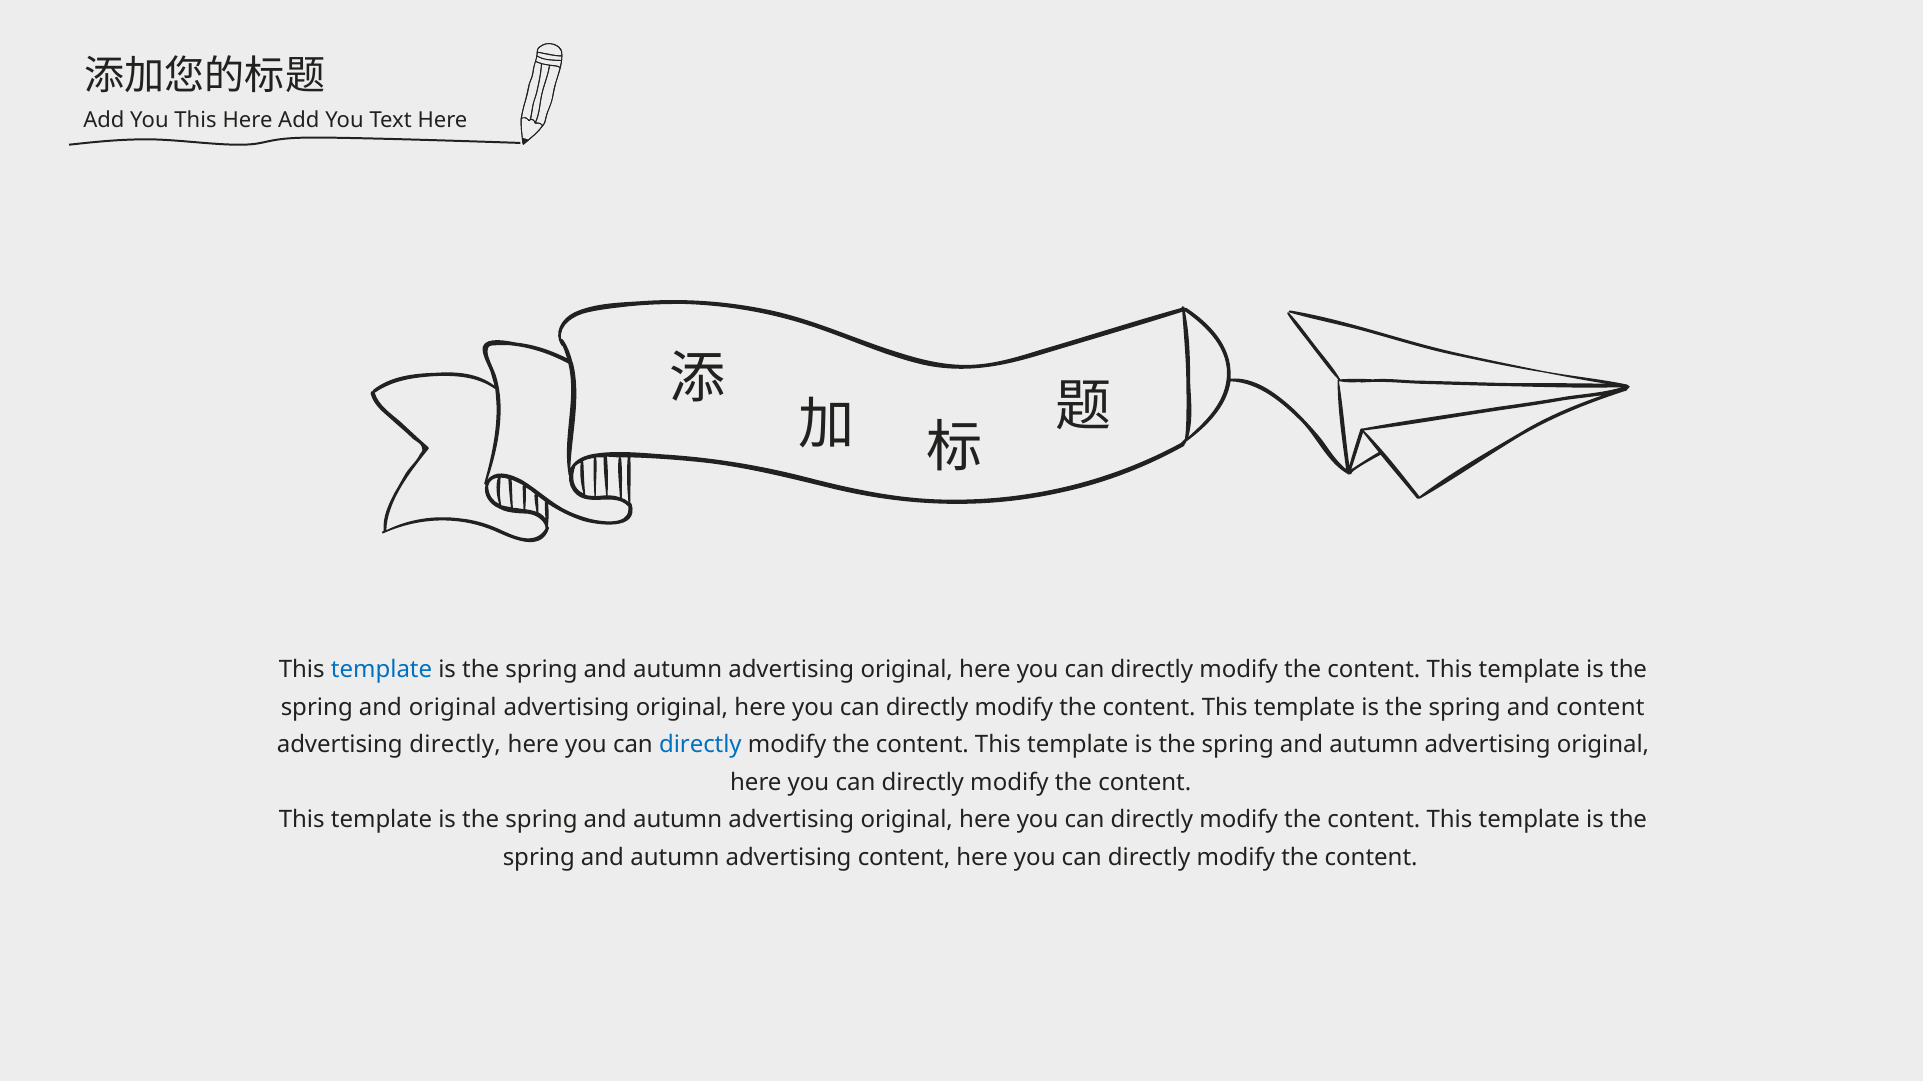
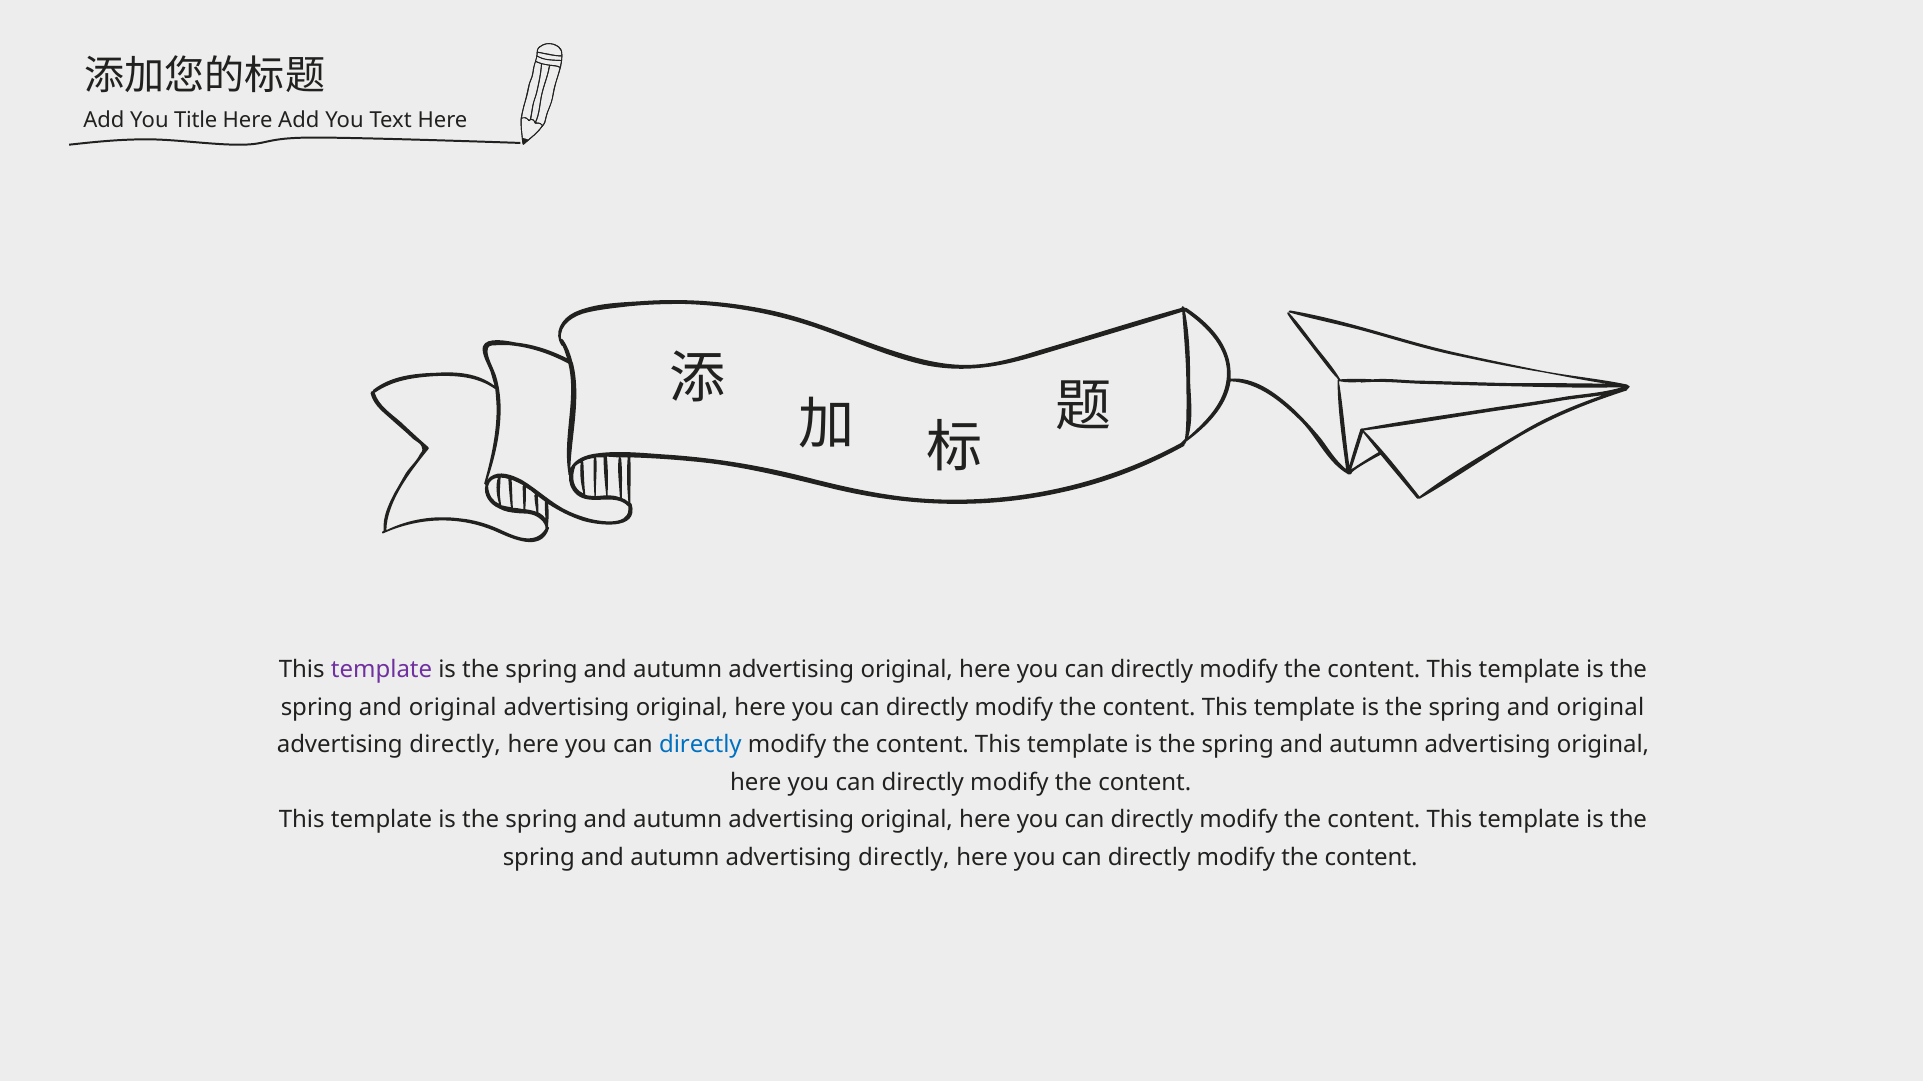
You This: This -> Title (196, 120)
template colour: blue -> purple (382, 670)
content: content -> original (1600, 708)
autumn advertising content: content -> directly (904, 858)
